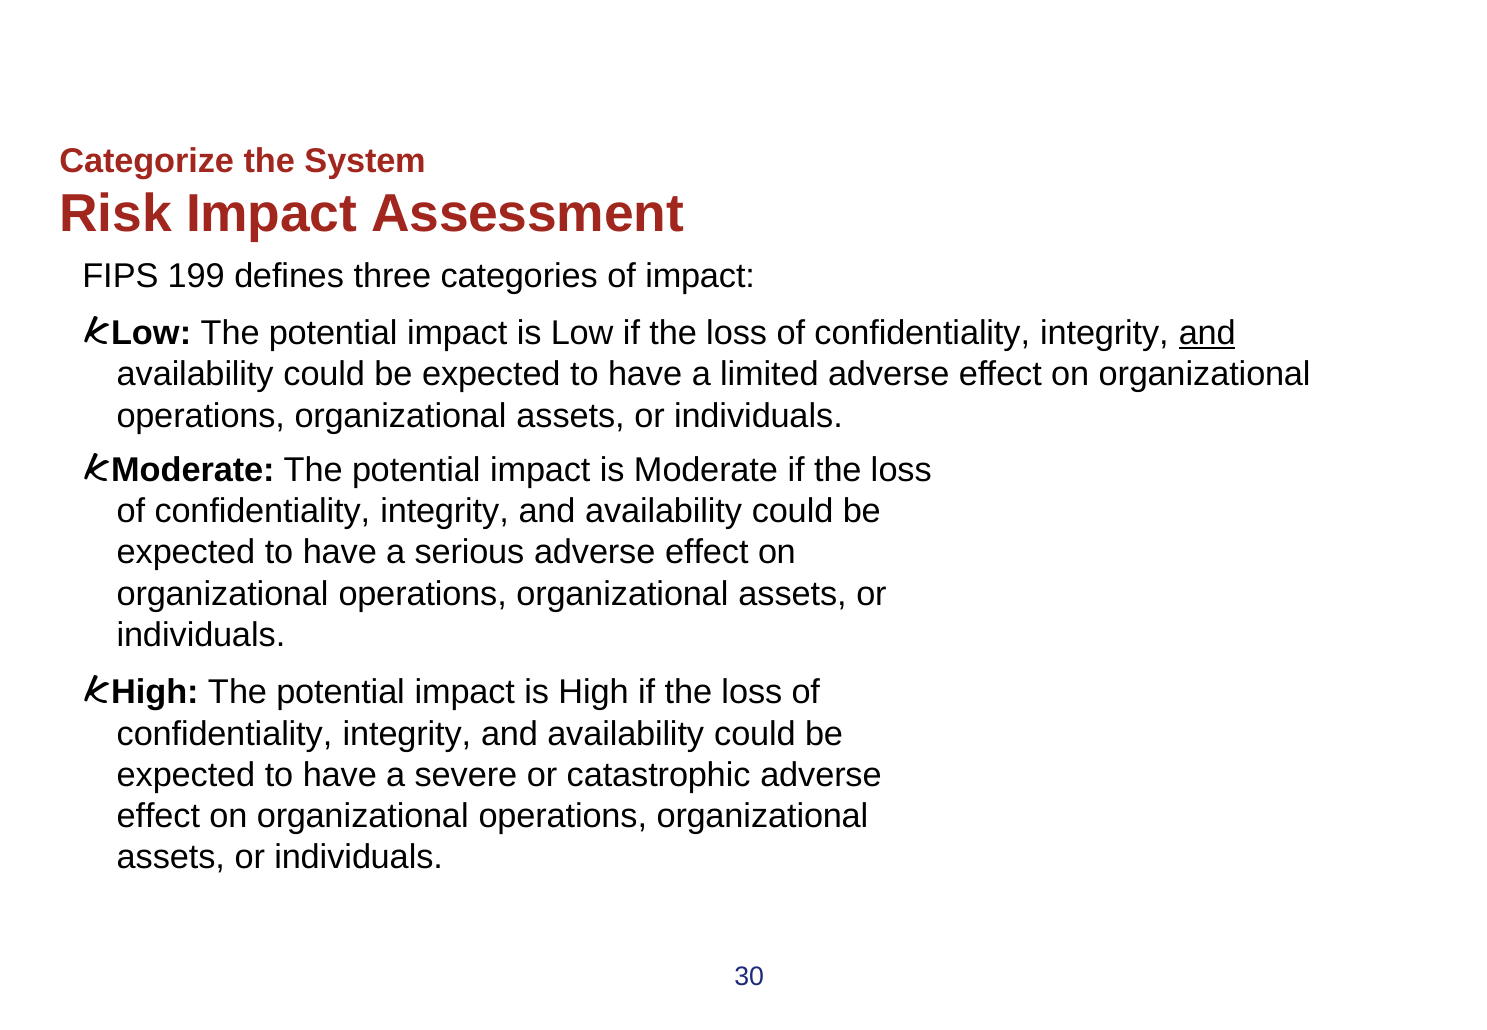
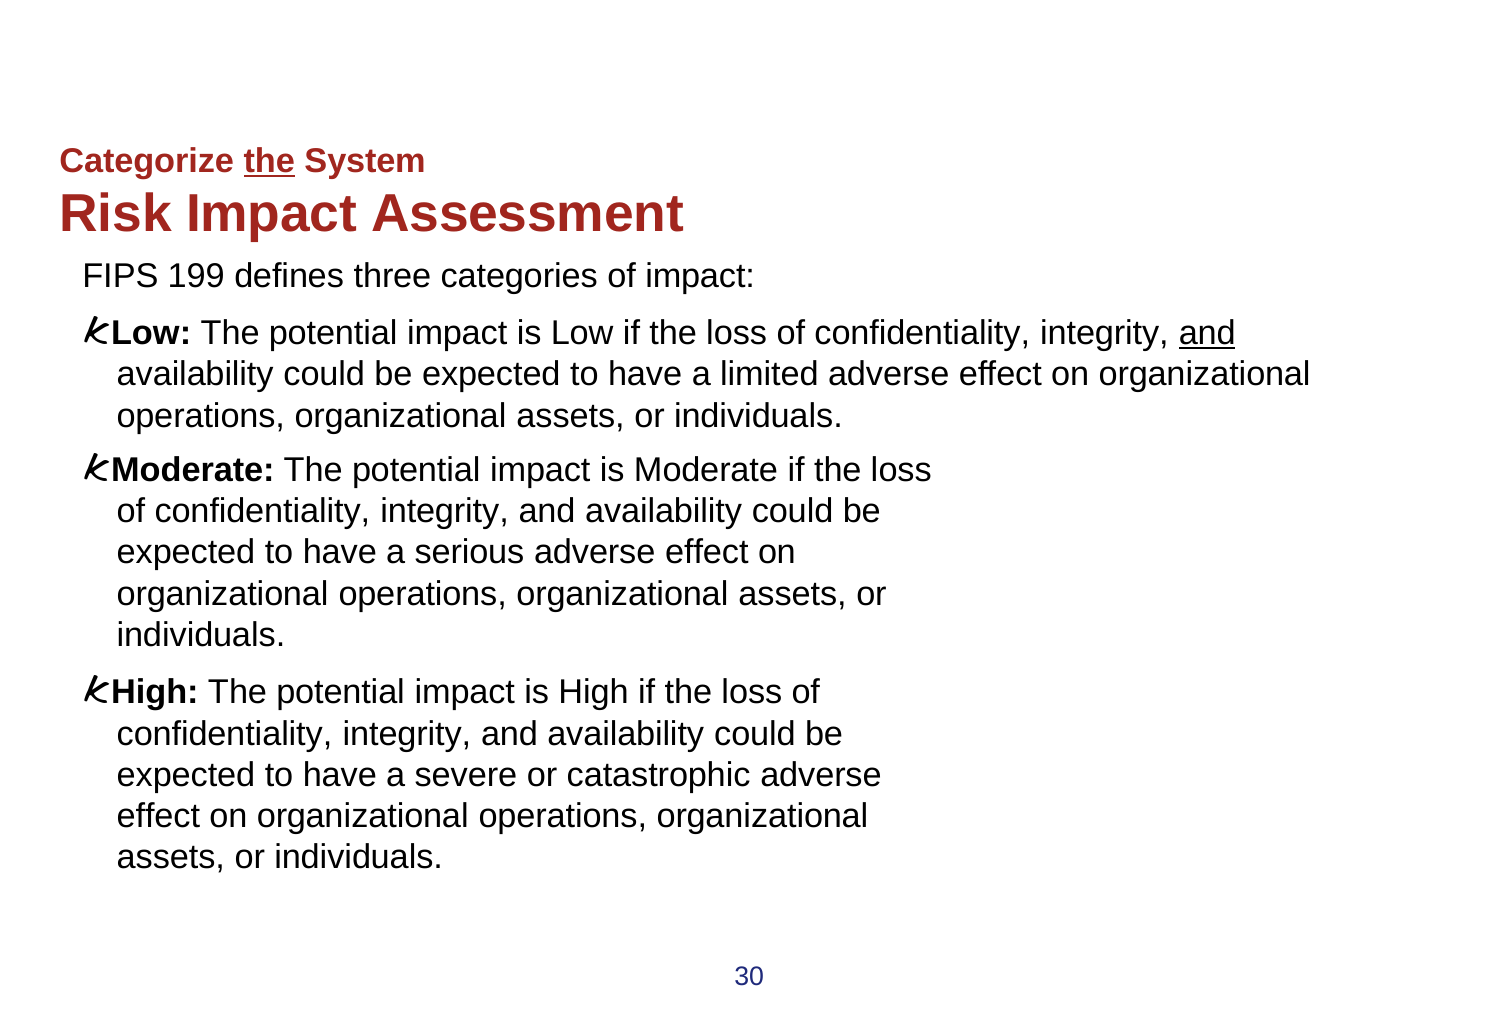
the underline: none -> present (269, 161)
